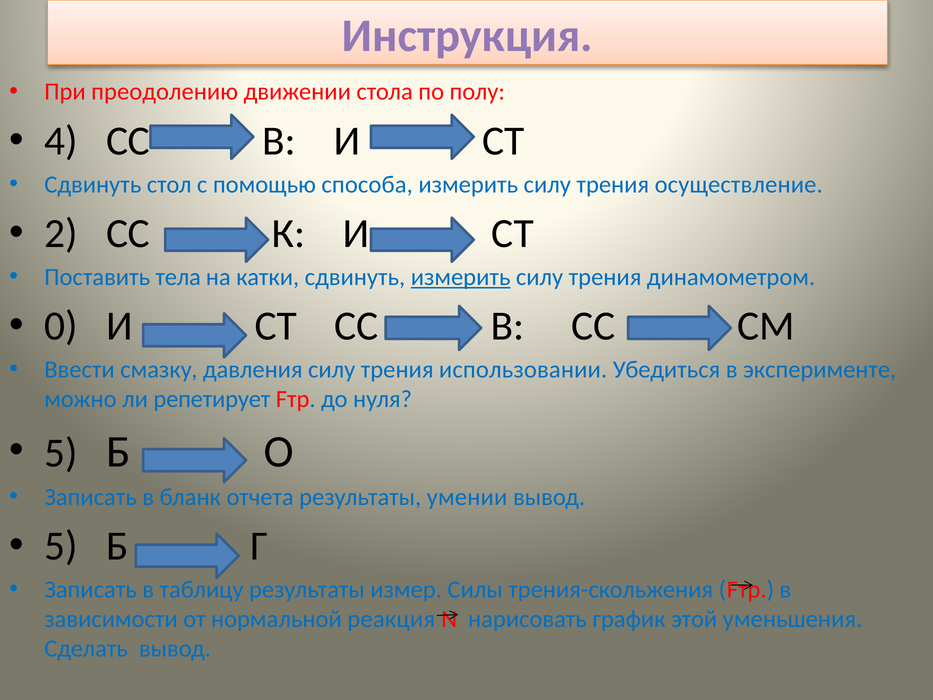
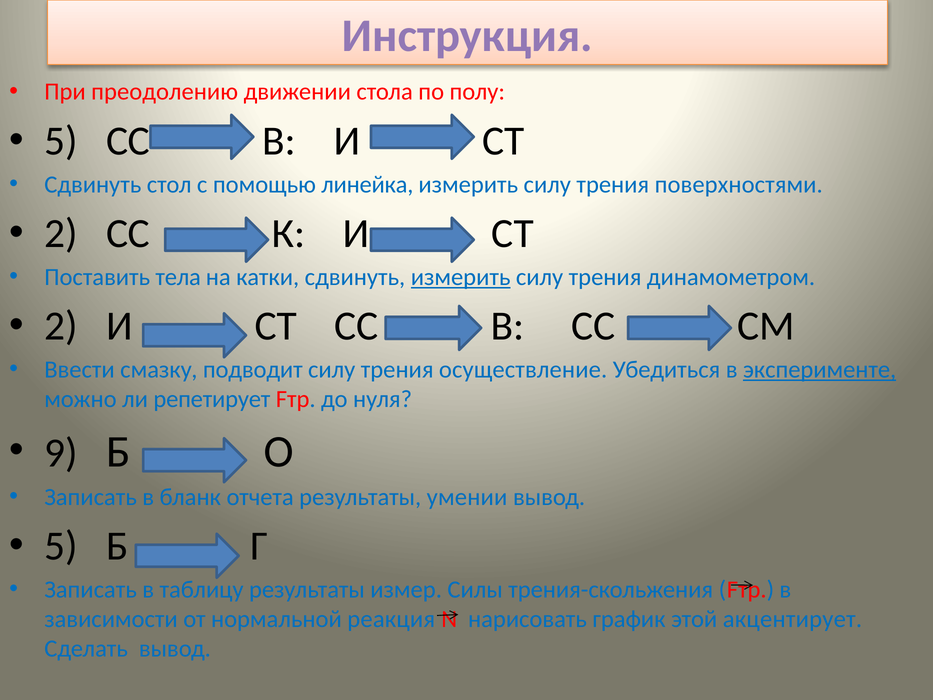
4: 4 -> 5 (61, 141)
способа: способа -> линейка (367, 184)
осуществление: осуществление -> поверхностями (739, 184)
0: 0 -> 2 (61, 326)
давления: давления -> подводит (253, 369)
использовании: использовании -> осуществление (523, 369)
эксперименте underline: none -> present (820, 369)
5: 5 -> 9 (61, 453)
уменьшения: уменьшения -> акцентирует (792, 619)
